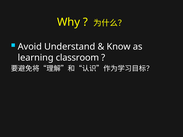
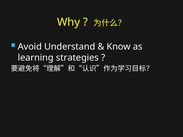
classroom: classroom -> strategies (77, 58)
